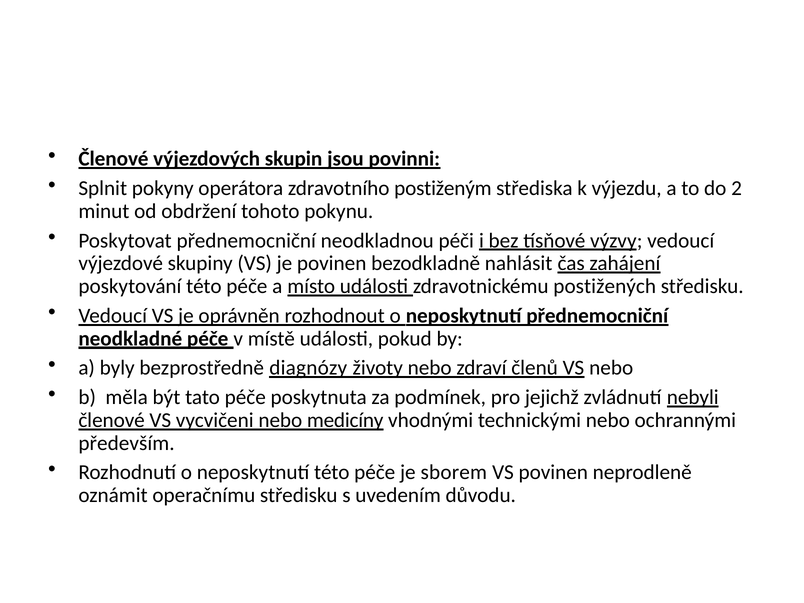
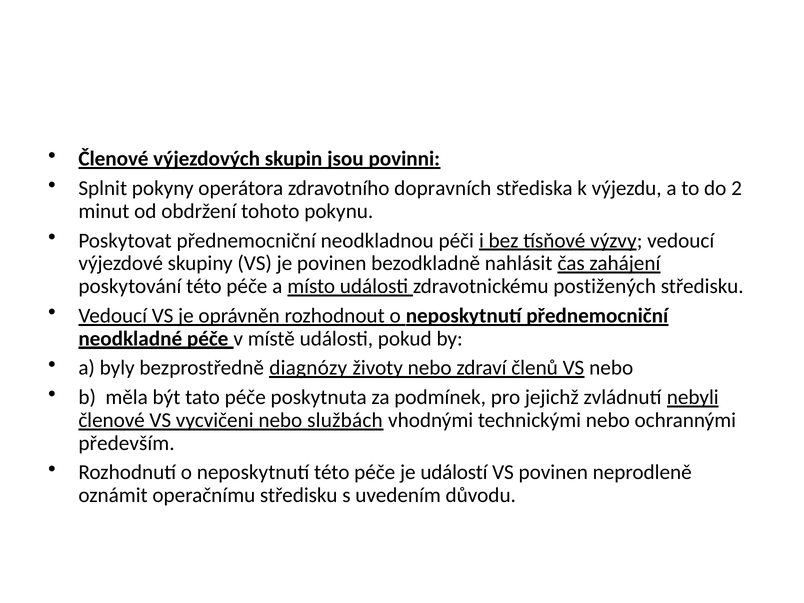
postiženým: postiženým -> dopravních (443, 188)
medicíny: medicíny -> službách (345, 420)
sborem: sborem -> událostí (454, 472)
